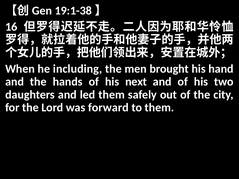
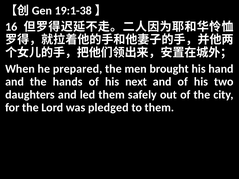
including: including -> prepared (78, 69)
forward: forward -> pledged (108, 108)
